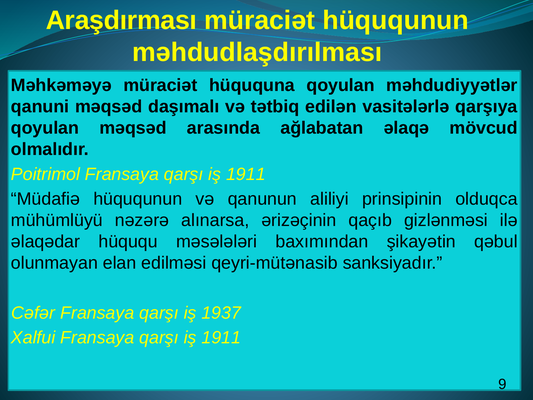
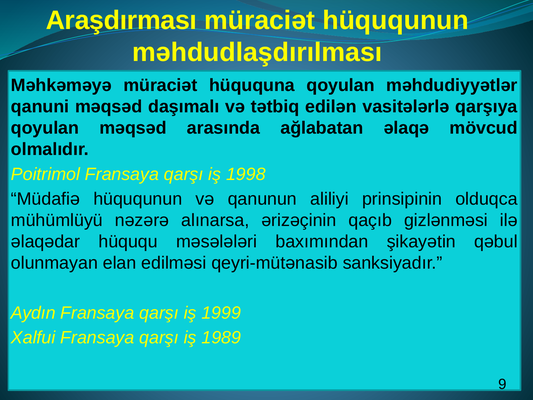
1911: 1911 -> 1998 (246, 174)
Cəfər: Cəfər -> Aydın (33, 313)
1937: 1937 -> 1999 (221, 313)
1911: 1911 -> 1989 (221, 338)
